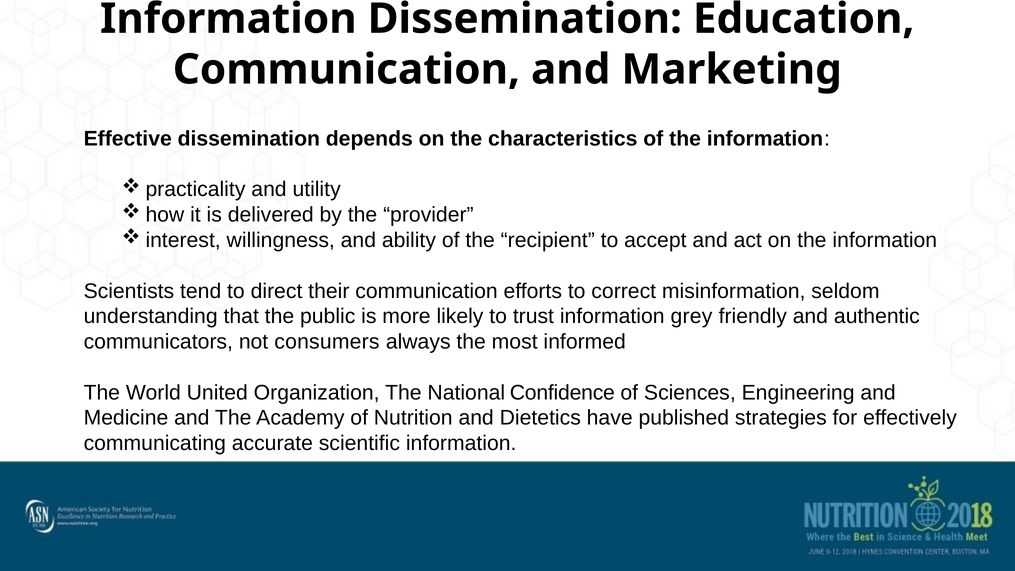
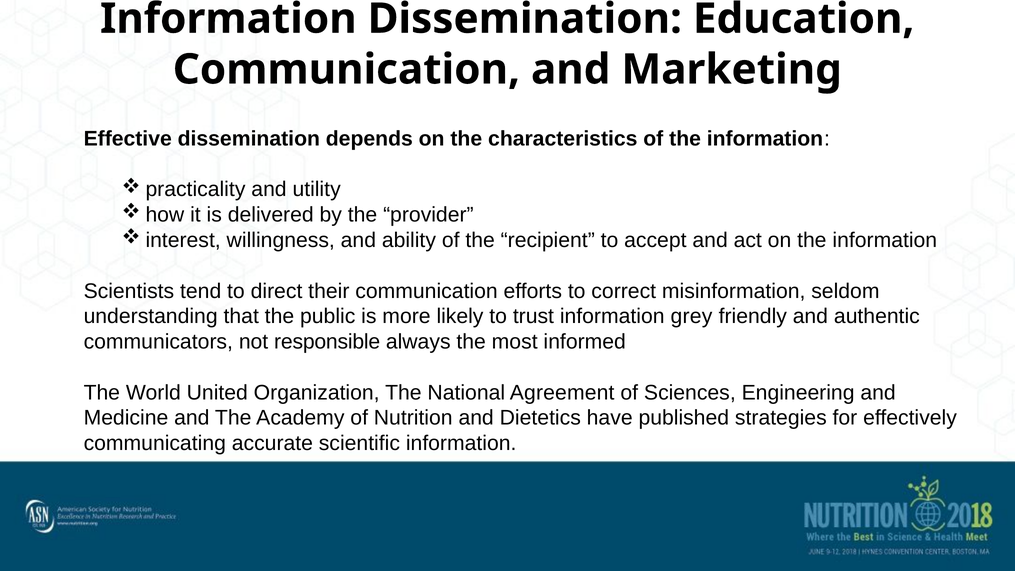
consumers: consumers -> responsible (327, 342)
Confidence: Confidence -> Agreement (562, 393)
